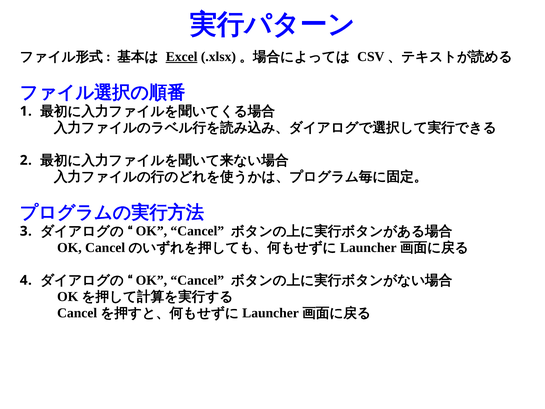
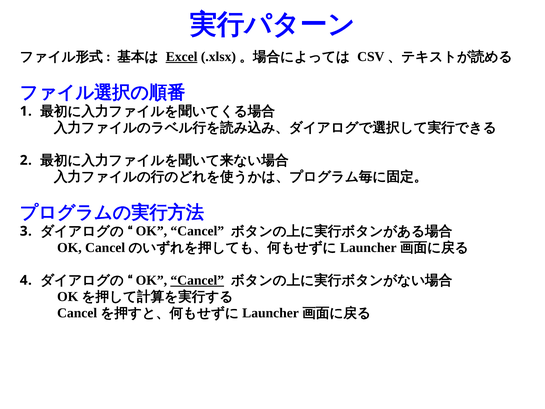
Cancel underline: none -> present (197, 280)
